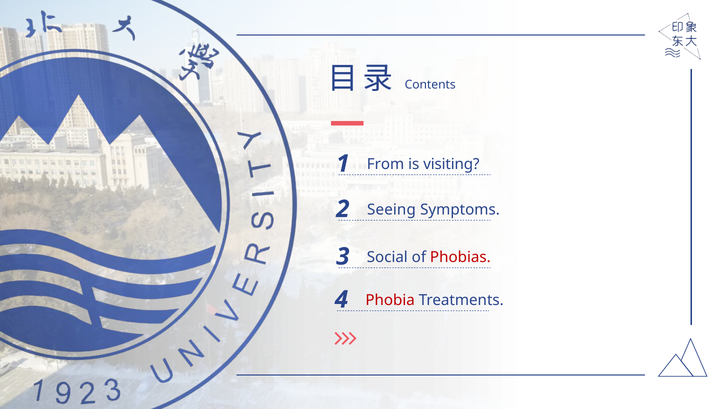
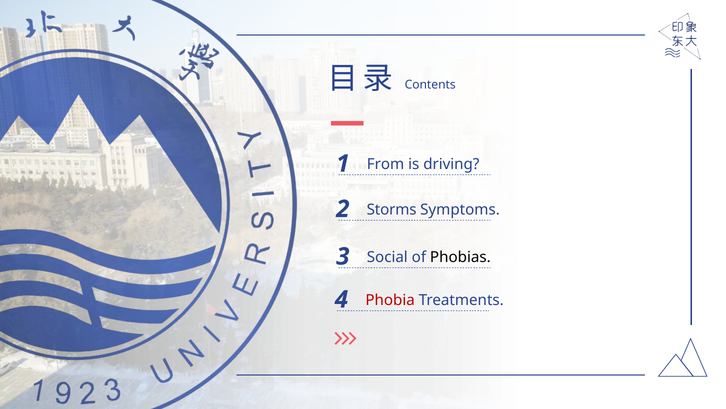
visiting: visiting -> driving (451, 164)
Seeing: Seeing -> Storms (392, 209)
Phobias colour: red -> black (460, 257)
